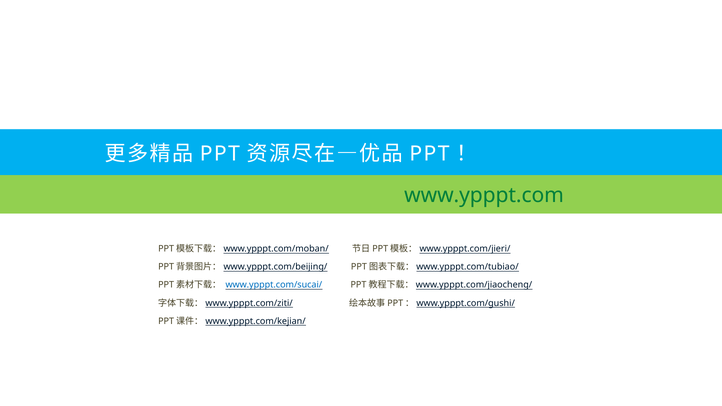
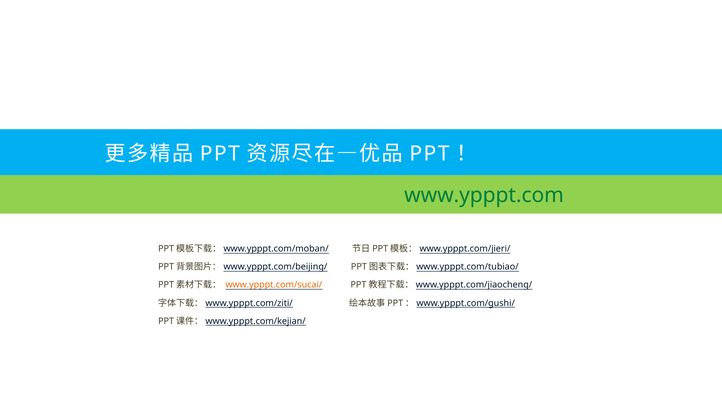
www.ypppt.com/sucai/ colour: blue -> orange (274, 285)
